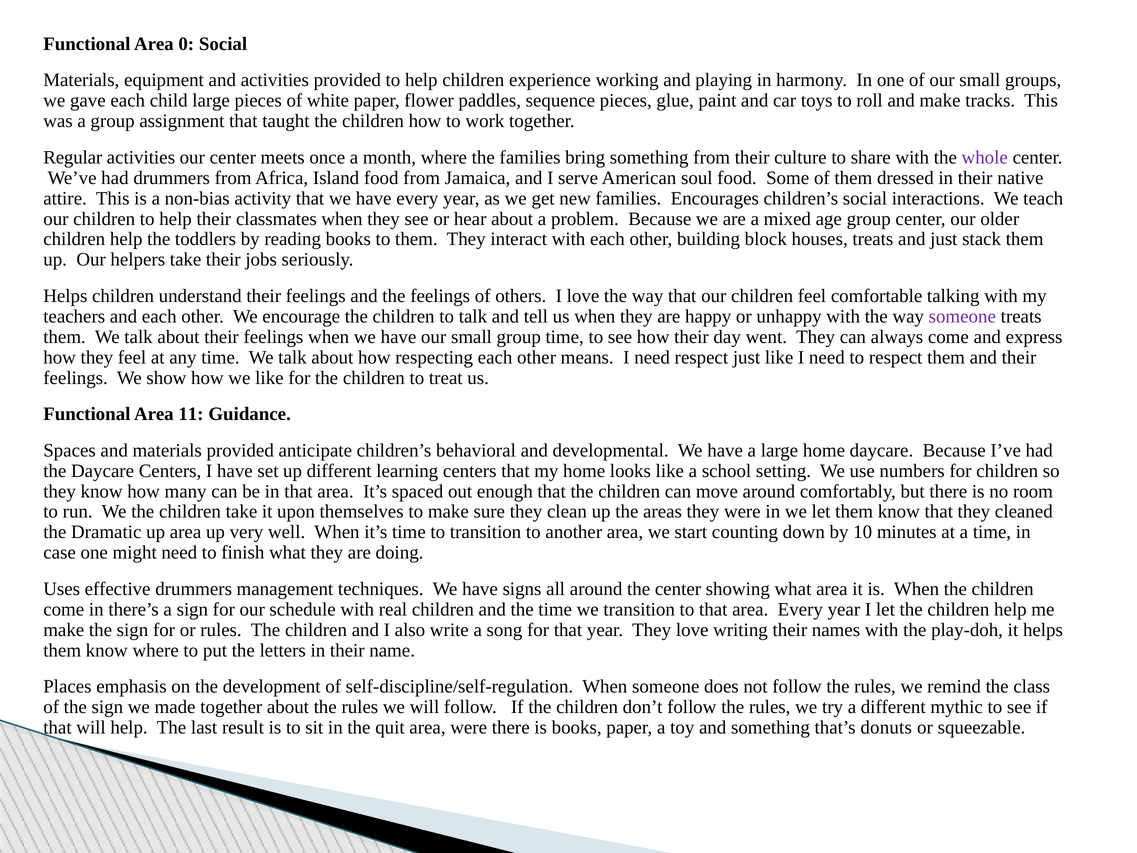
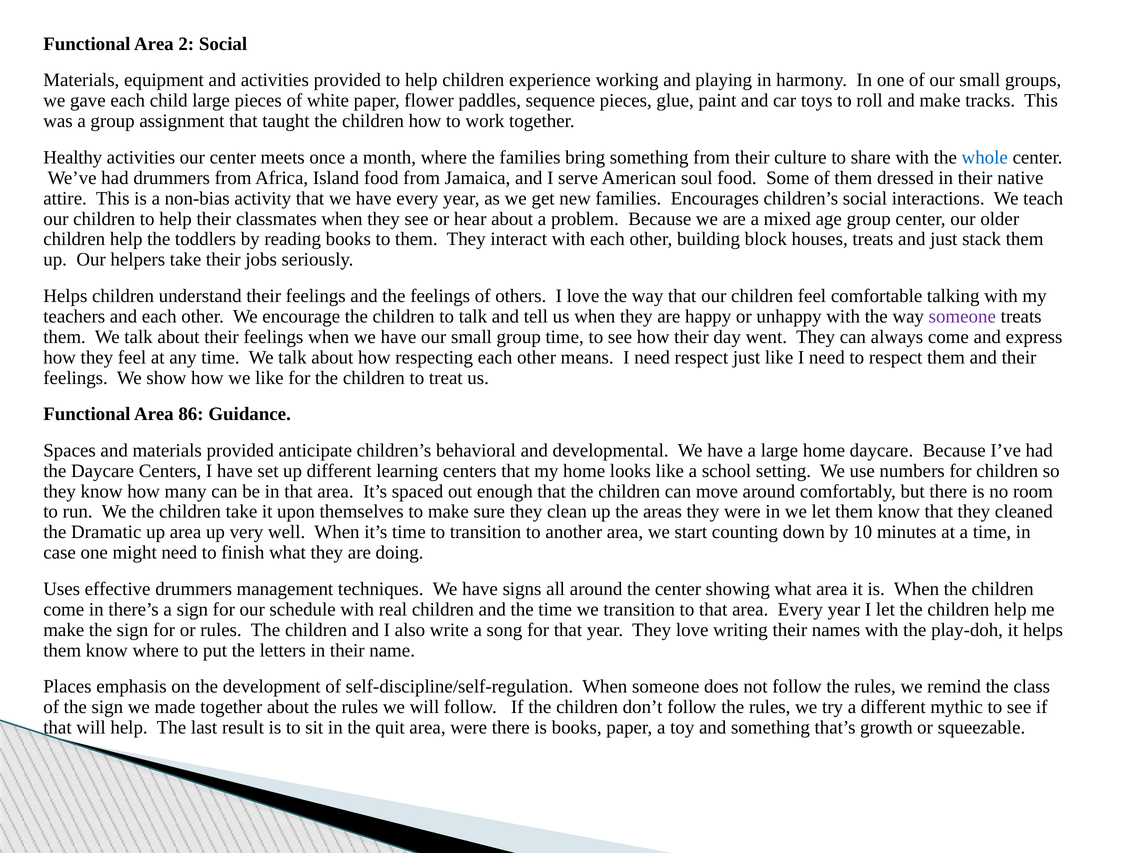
0: 0 -> 2 (186, 44)
Regular: Regular -> Healthy (73, 157)
whole colour: purple -> blue (985, 157)
11: 11 -> 86 (191, 414)
donuts: donuts -> growth (886, 727)
